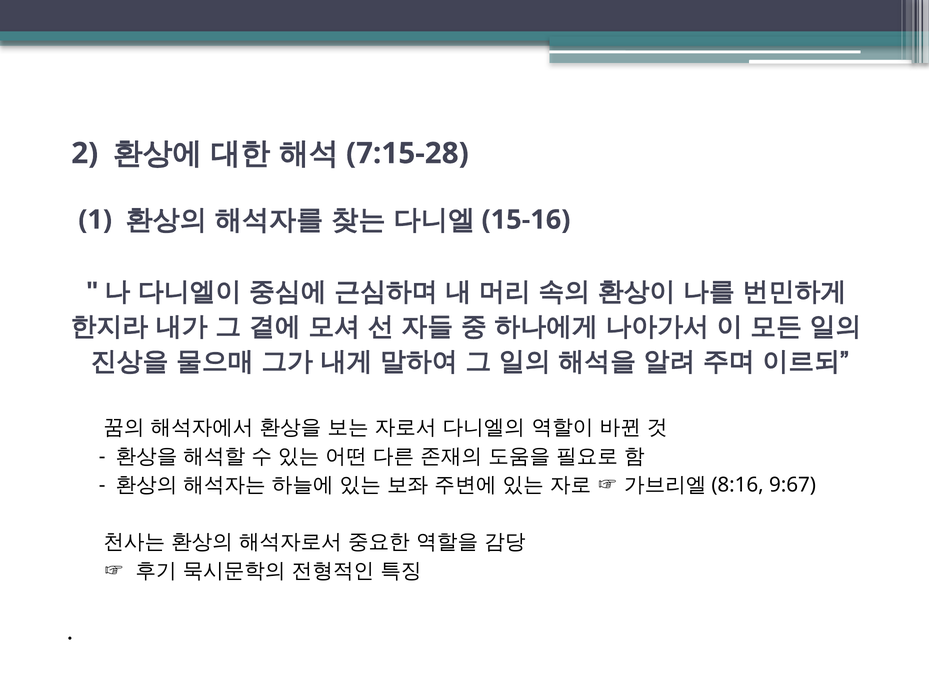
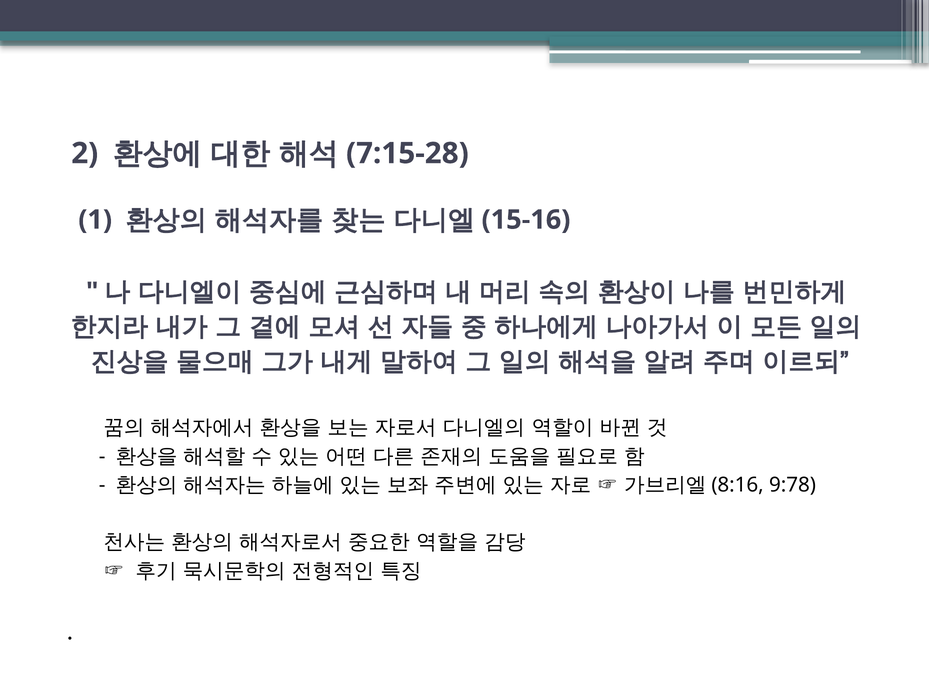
9:67: 9:67 -> 9:78 (793, 485)
